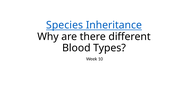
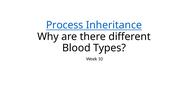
Species: Species -> Process (65, 25)
